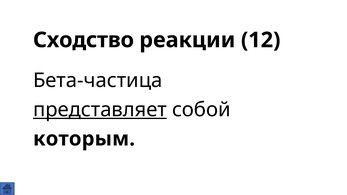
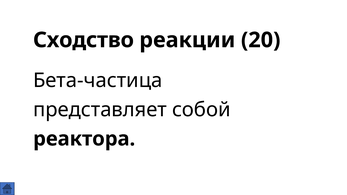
12: 12 -> 20 (261, 40)
представляет underline: present -> none (100, 110)
которым: которым -> реактора (84, 139)
